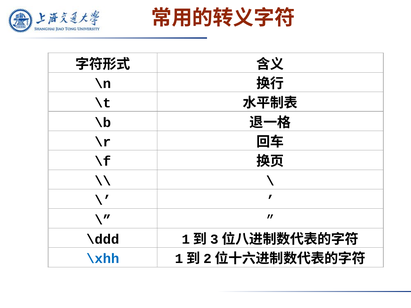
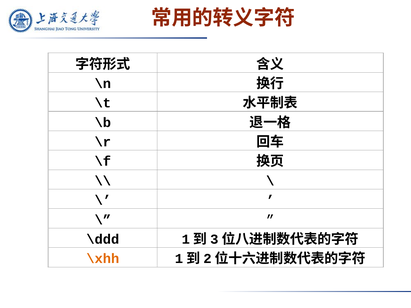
\xhh colour: blue -> orange (103, 259)
